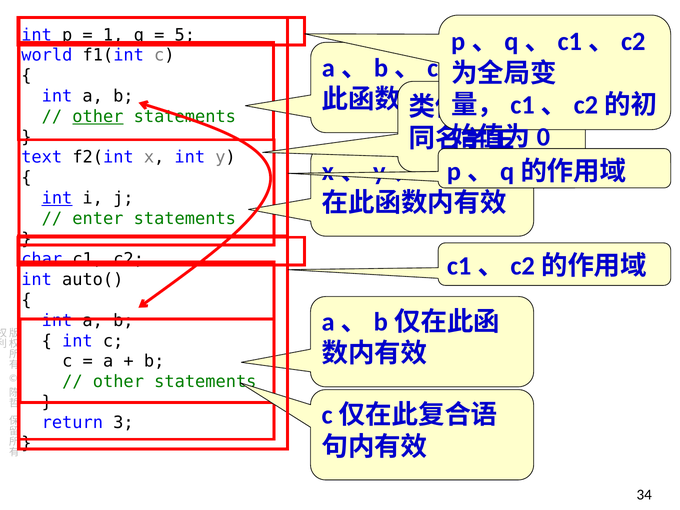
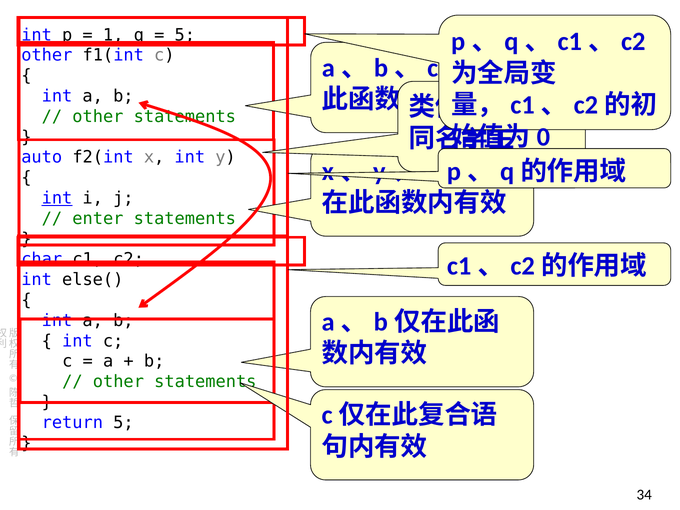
world: world -> other (47, 55)
other underline: present -> none (98, 116)
text: text -> auto (42, 157)
auto(: auto( -> else( (93, 280)
return 3: 3 -> 5 (123, 422)
